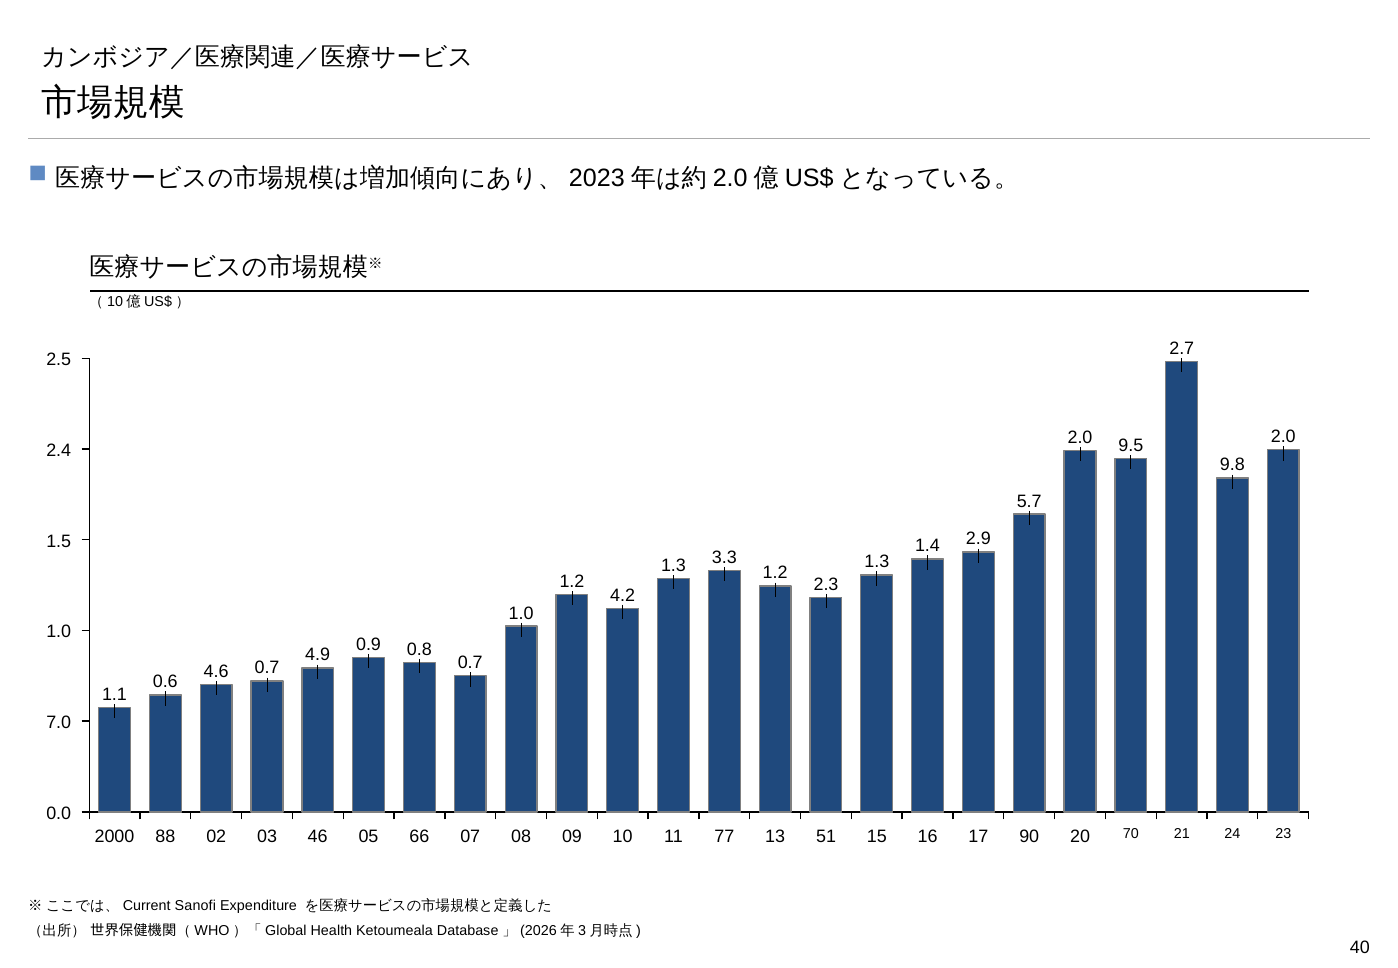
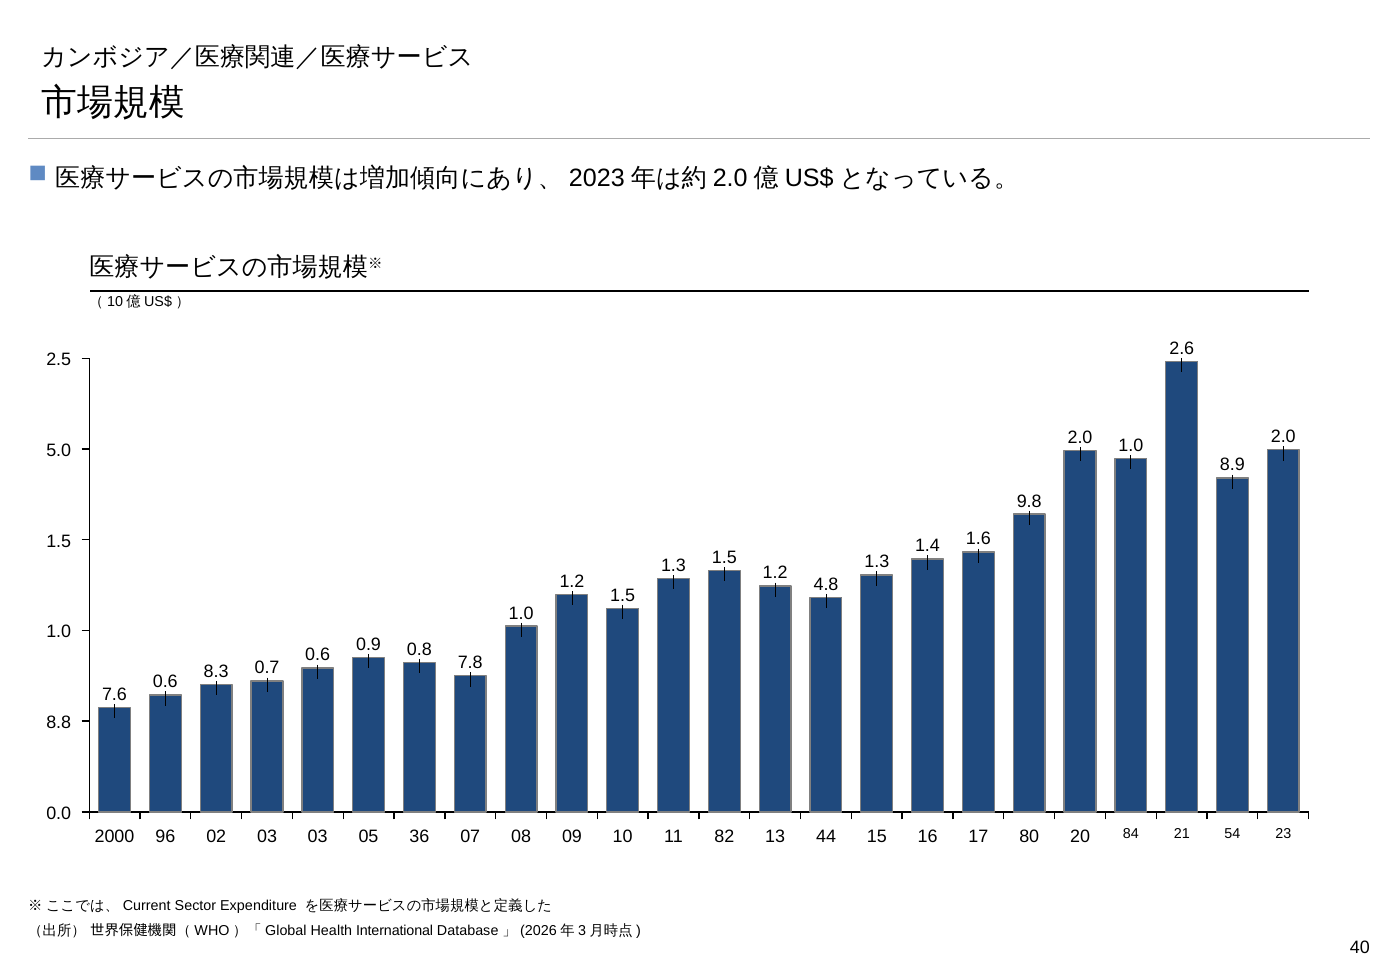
2.7: 2.7 -> 2.6 (1182, 348)
2.0 9.5: 9.5 -> 1.0 (1131, 445)
2.4: 2.4 -> 5.0 (59, 450)
9.8: 9.8 -> 8.9 (1232, 465)
5.7: 5.7 -> 9.8 (1029, 501)
2.9: 2.9 -> 1.6 (978, 539)
3.3: 3.3 -> 1.5 (724, 557)
2.3: 2.3 -> 4.8 (826, 584)
4.2: 4.2 -> 1.5 (623, 595)
4.9: 4.9 -> 0.6 (318, 655)
0.7: 0.7 -> 7.8 (470, 663)
4.6: 4.6 -> 8.3 (216, 672)
1.1: 1.1 -> 7.6 (114, 694)
7.0: 7.0 -> 8.8 (59, 722)
88: 88 -> 96 (165, 836)
03 46: 46 -> 03 (318, 836)
66: 66 -> 36 (419, 836)
77: 77 -> 82 (724, 836)
51: 51 -> 44 (826, 836)
90: 90 -> 80 (1029, 836)
70: 70 -> 84 (1131, 834)
24: 24 -> 54 (1232, 834)
Sanofi: Sanofi -> Sector (195, 906)
Ketoumeala: Ketoumeala -> International (395, 930)
